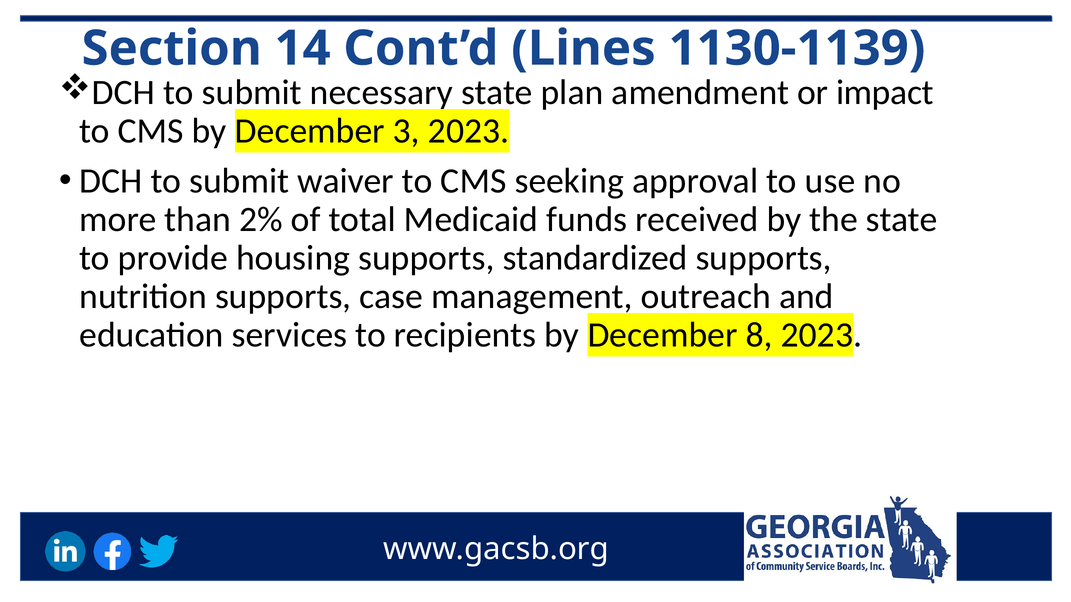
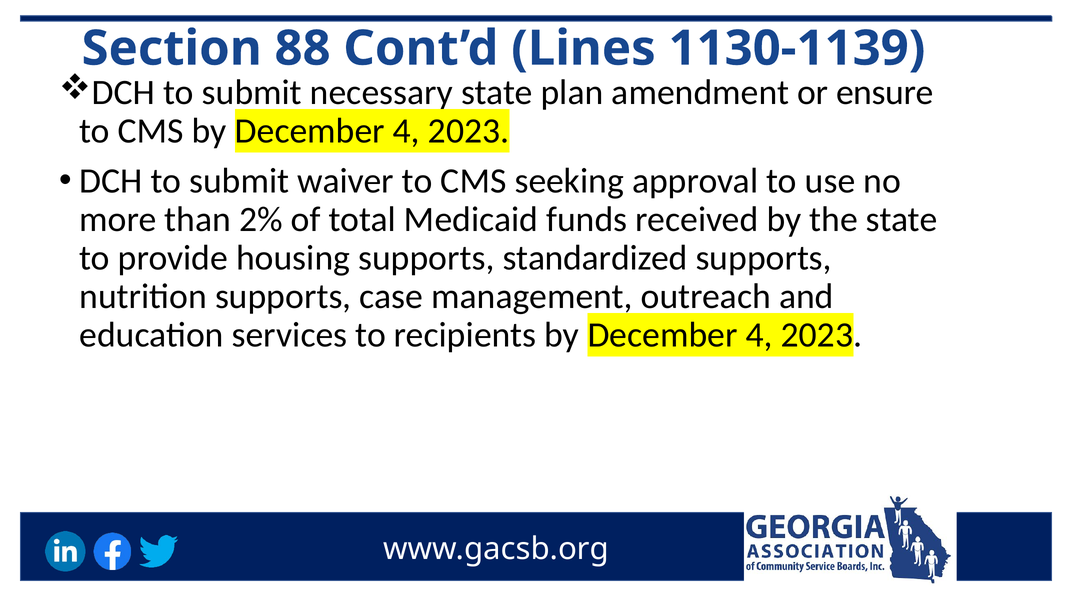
14: 14 -> 88 (303, 49)
impact: impact -> ensure (885, 93)
CMS by December 3: 3 -> 4 (406, 131)
recipients by December 8: 8 -> 4 (759, 335)
